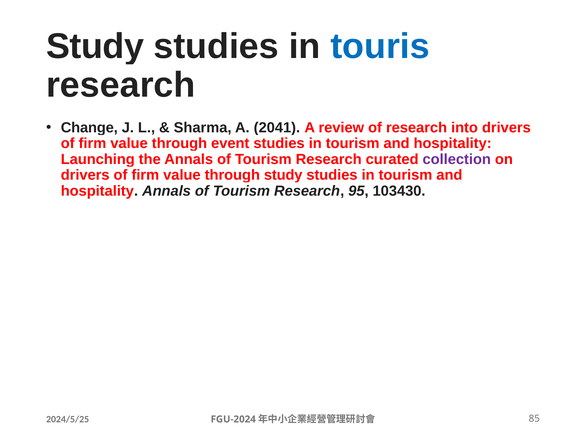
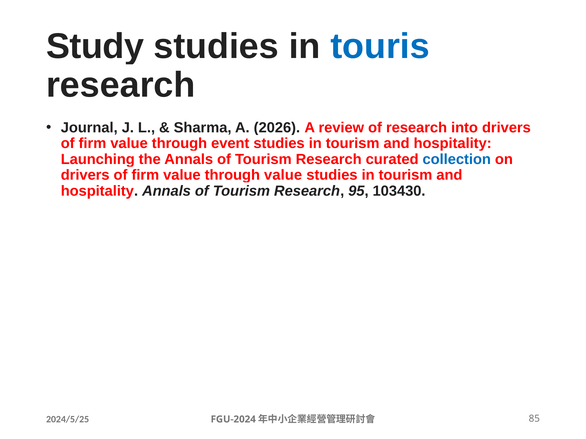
Change: Change -> Journal (89, 128)
2041: 2041 -> 2026 (277, 128)
collection colour: purple -> blue (457, 159)
through study: study -> value (283, 175)
